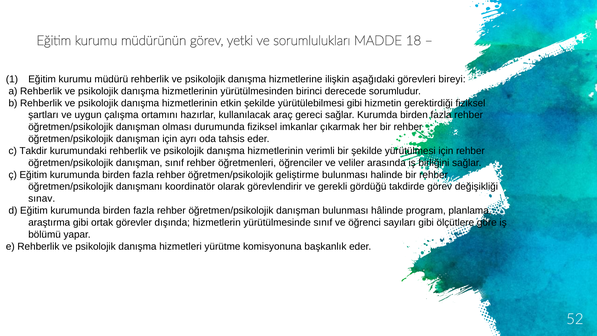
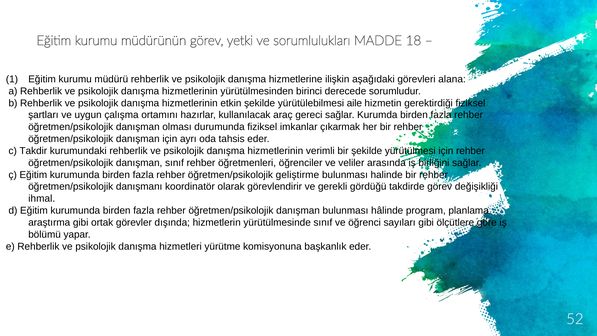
bireyi: bireyi -> alana (452, 79)
yürütülebilmesi gibi: gibi -> aile (354, 103)
sınav: sınav -> ihmal (42, 199)
